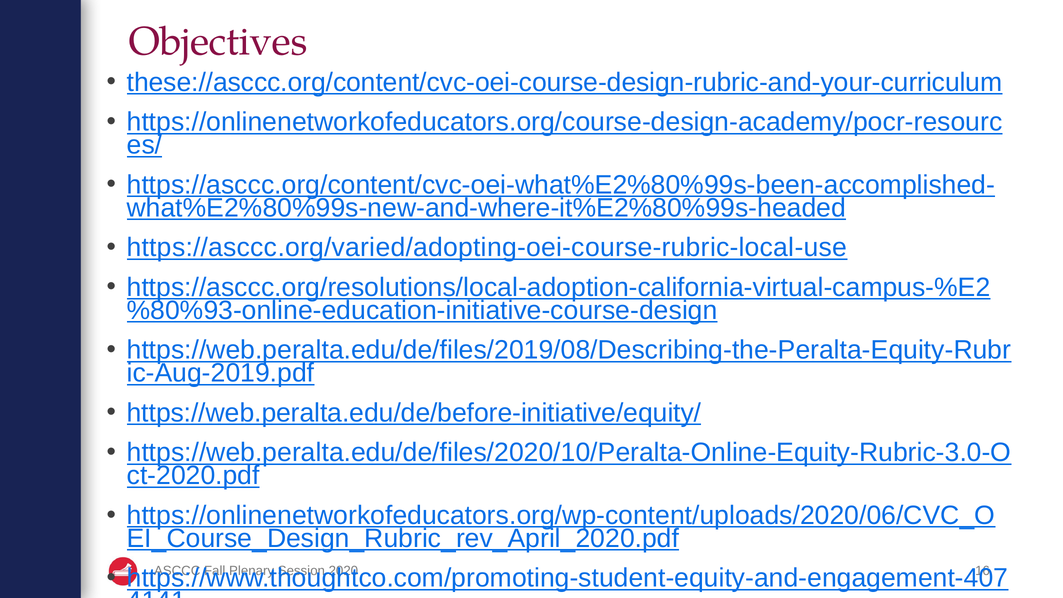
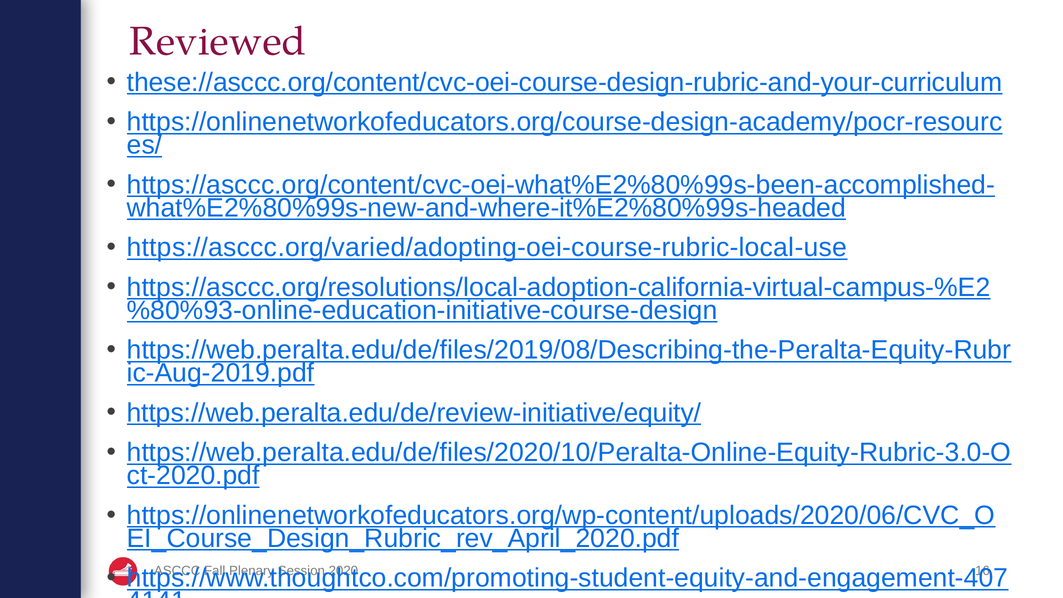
Objectives: Objectives -> Reviewed (218, 41)
https://web.peralta.edu/de/before-initiative/equity/: https://web.peralta.edu/de/before-initiative/equity/ -> https://web.peralta.edu/de/review-initiative/equity/ (414, 413)
